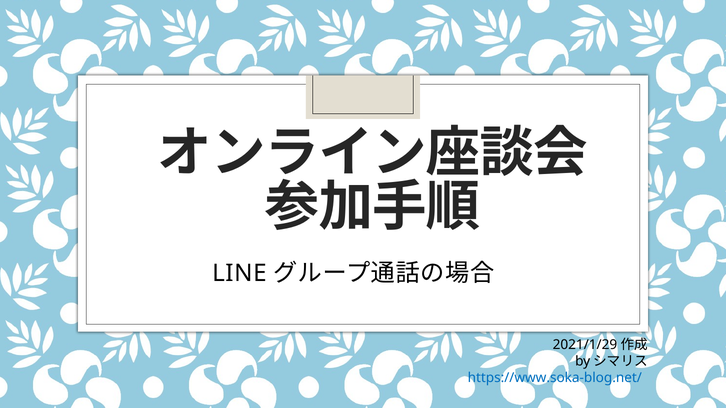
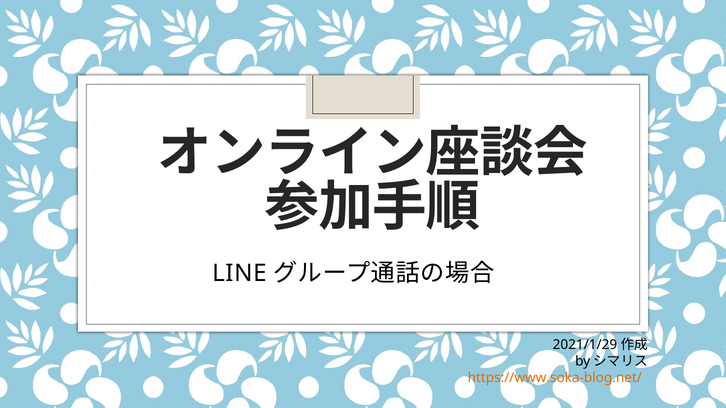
https://www.soka-blog.net/ colour: blue -> orange (555, 378)
